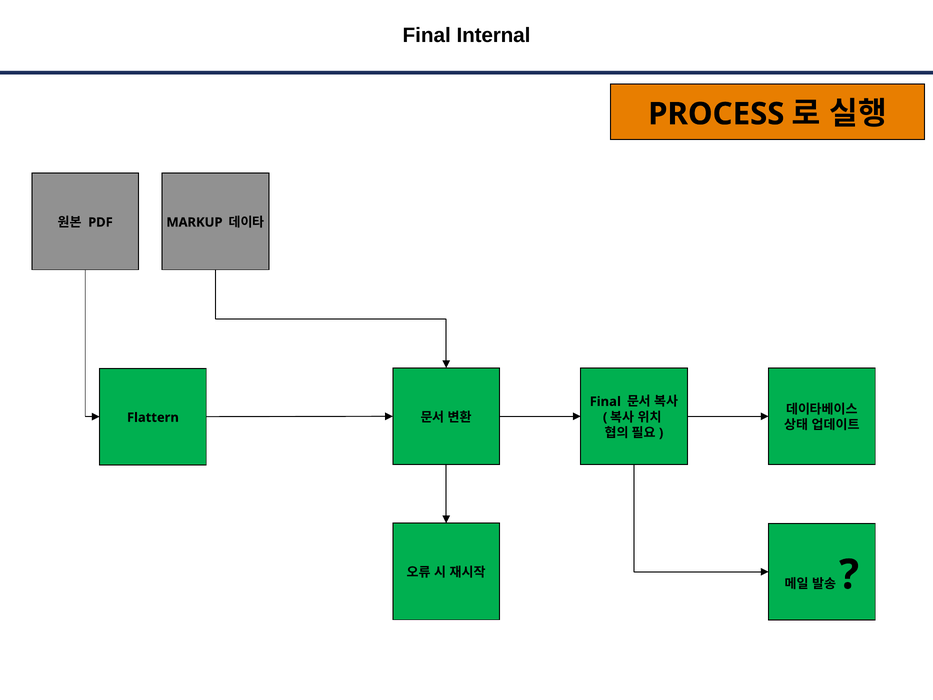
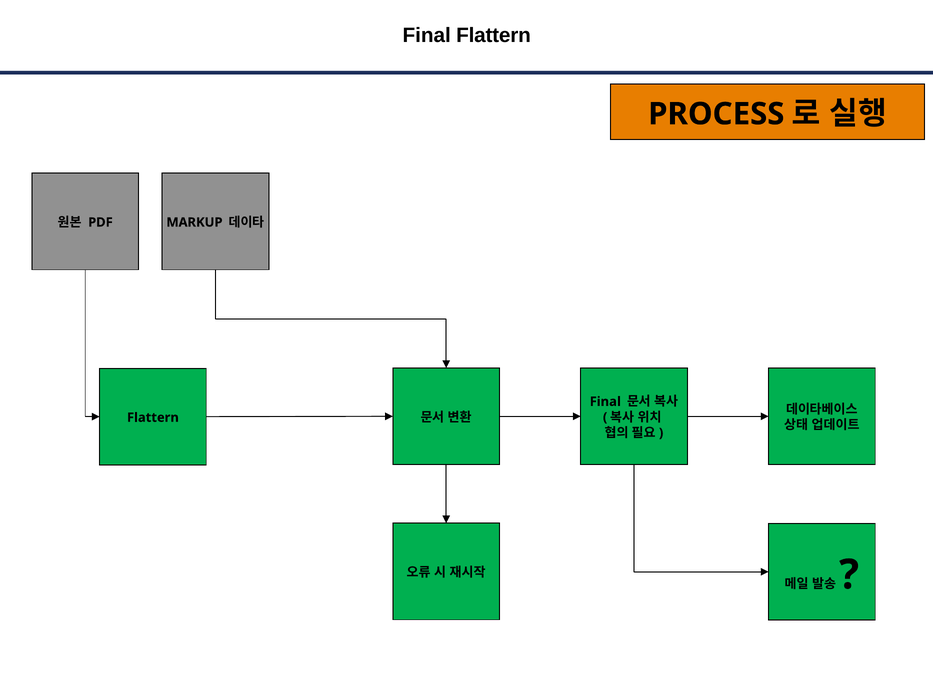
Final Internal: Internal -> Flattern (493, 35)
